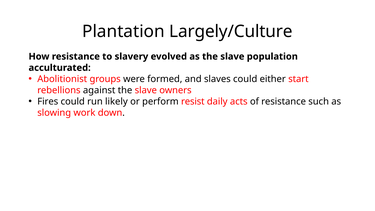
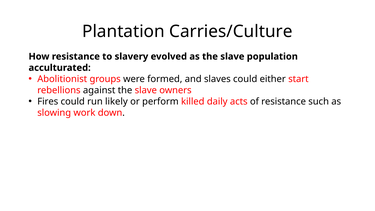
Largely/Culture: Largely/Culture -> Carries/Culture (231, 32)
resist: resist -> killed (193, 101)
